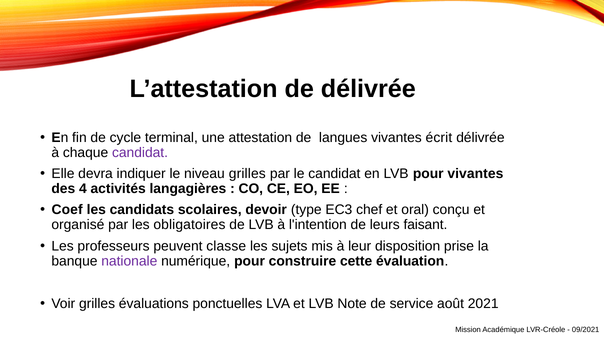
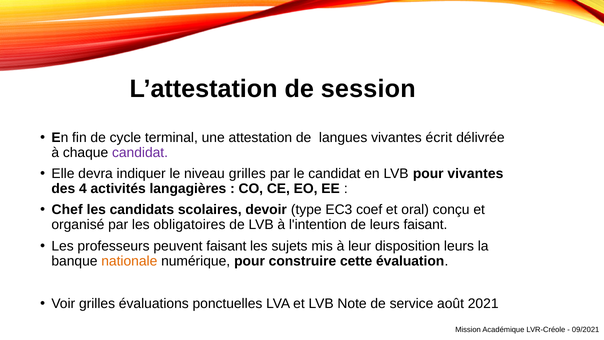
de délivrée: délivrée -> session (368, 89)
Coef: Coef -> Chef (67, 210)
chef: chef -> coef (369, 210)
peuvent classe: classe -> faisant (226, 246)
disposition prise: prise -> leurs (459, 246)
nationale colour: purple -> orange (129, 261)
